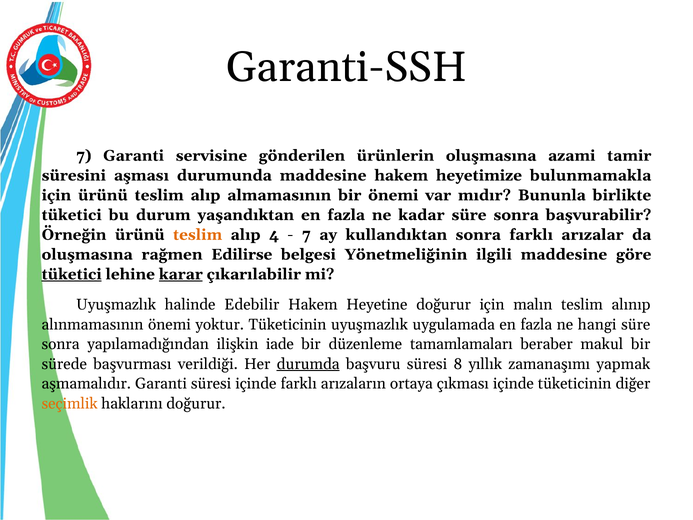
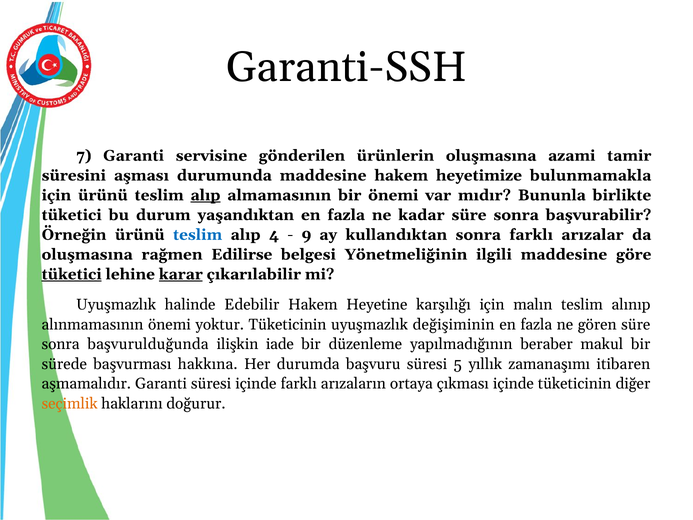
alıp underline: none -> present (205, 195)
teslim colour: orange -> blue (198, 235)
7: 7 -> 9 (306, 235)
Heyetine doğurur: doğurur -> karşılığı (443, 305)
uygulamada: uygulamada -> değişiminin (454, 324)
hangi: hangi -> gören (597, 324)
yapılamadığından: yapılamadığından -> başvurulduğunda (148, 344)
tamamlamaları: tamamlamaları -> yapılmadığının (461, 344)
verildiği: verildiği -> hakkına (208, 364)
durumda underline: present -> none (308, 364)
8: 8 -> 5 (458, 364)
yapmak: yapmak -> itibaren (623, 364)
